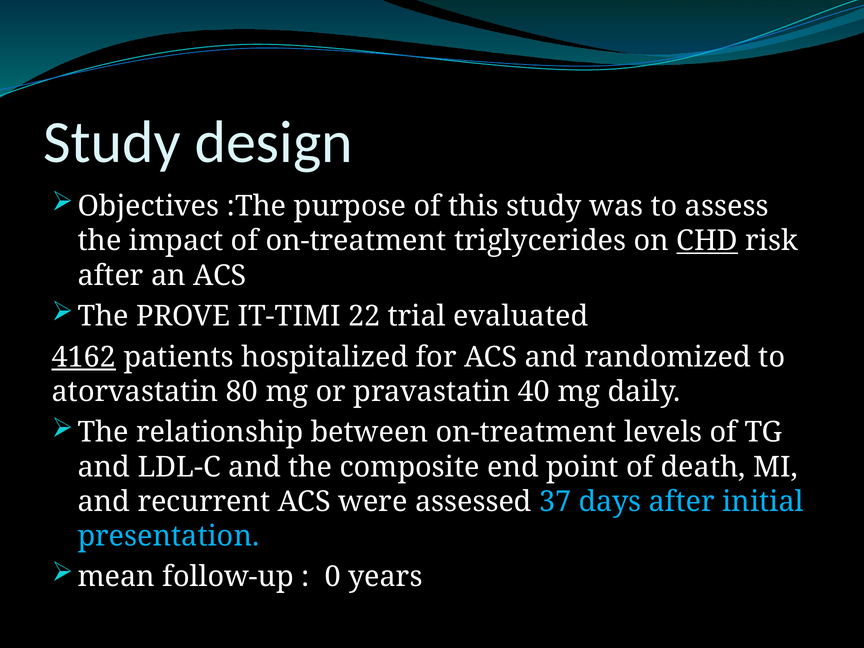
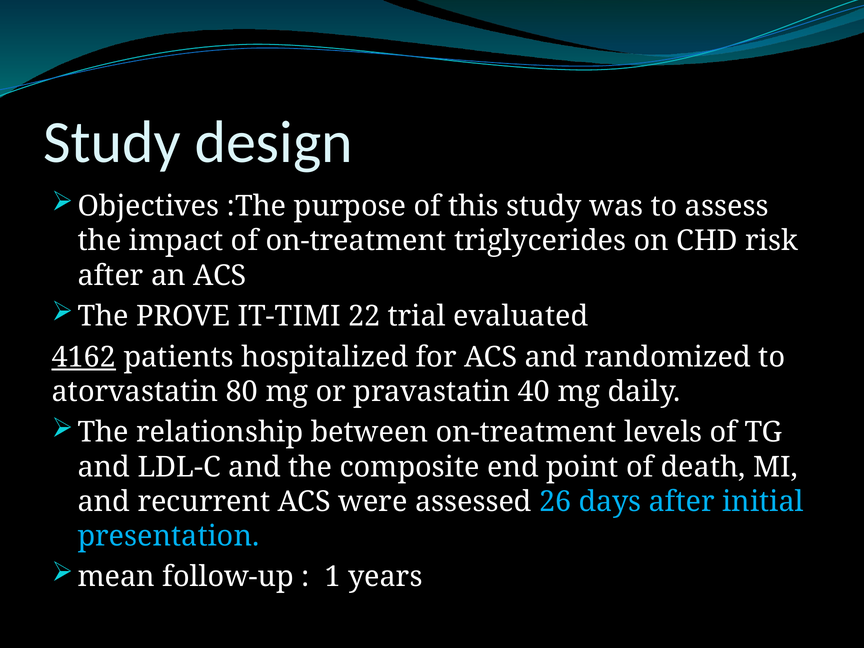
CHD underline: present -> none (707, 241)
37: 37 -> 26 (555, 502)
0: 0 -> 1 (333, 577)
